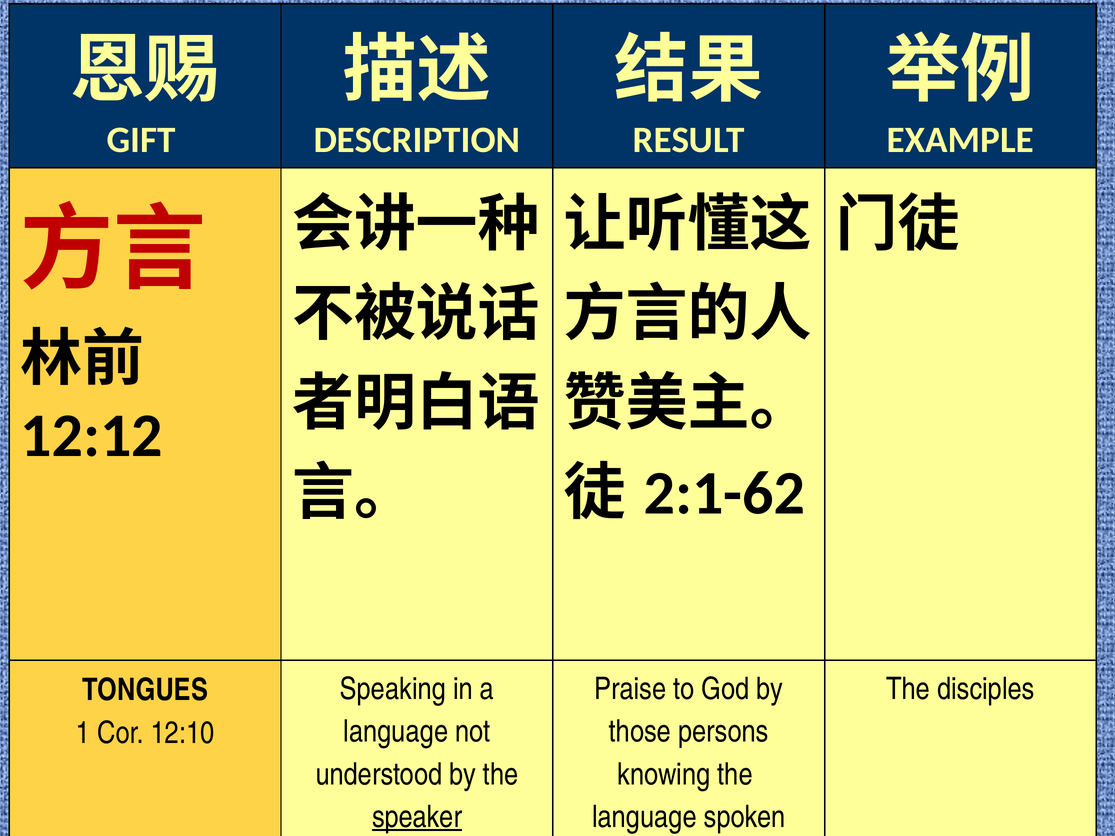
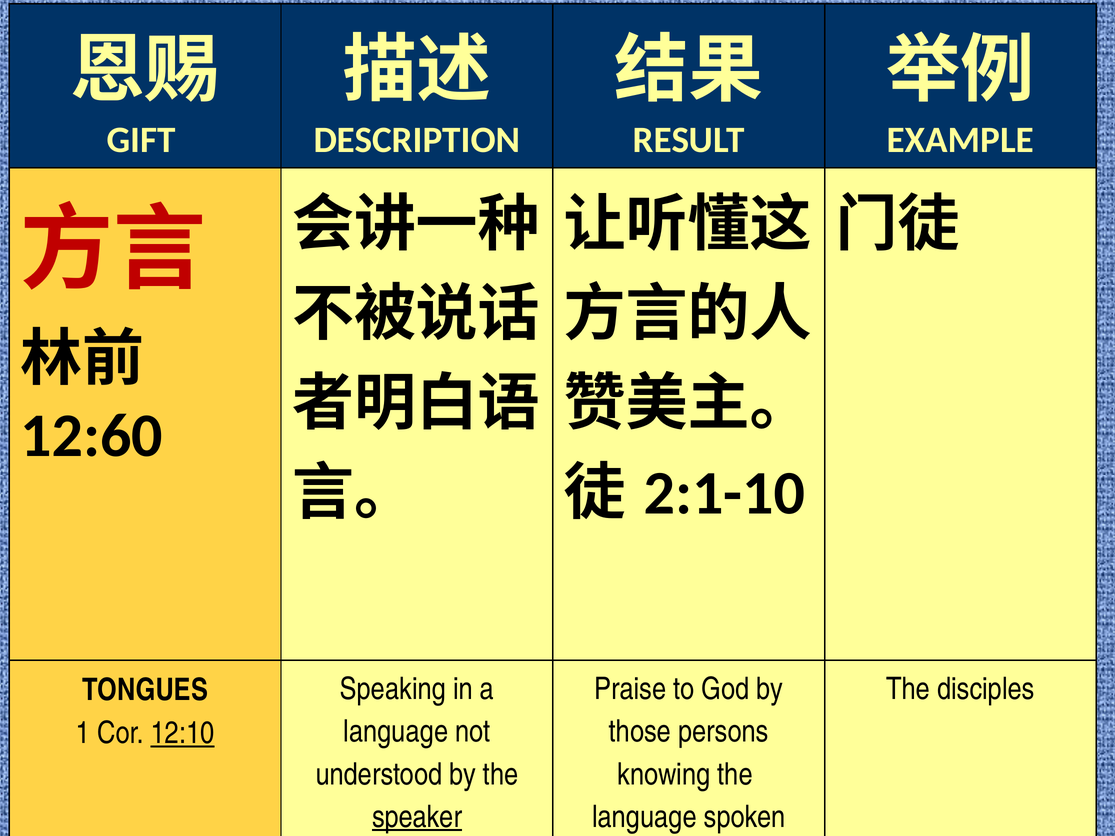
12:12: 12:12 -> 12:60 (92, 436)
2:1-62: 2:1-62 -> 2:1-10 (724, 493)
12:10 underline: none -> present (183, 733)
